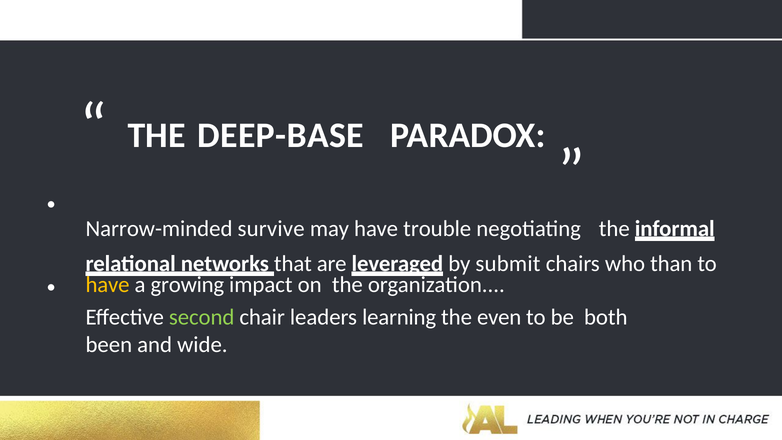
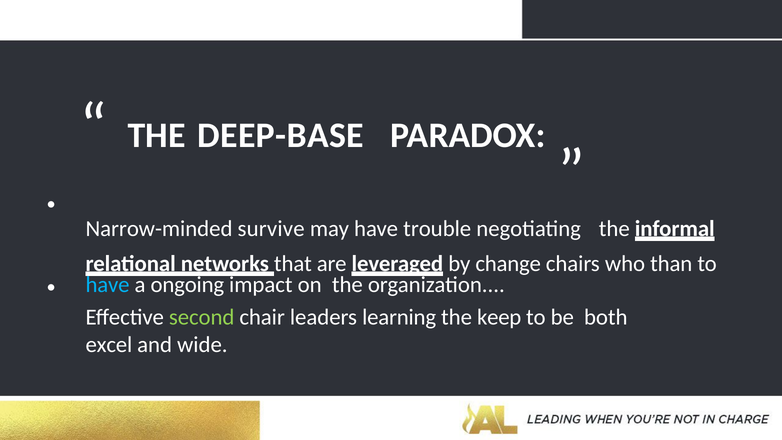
submit: submit -> change (508, 264)
have colour: yellow -> light blue (108, 285)
growing: growing -> ongoing (187, 285)
even: even -> keep (499, 317)
been: been -> excel (109, 345)
